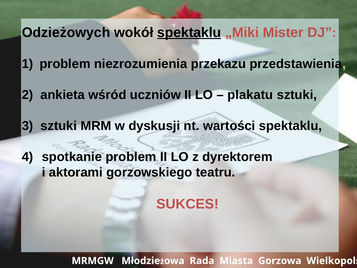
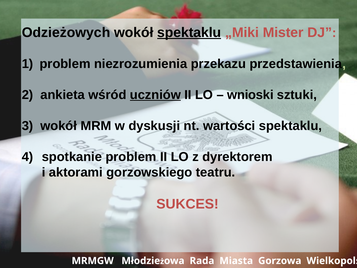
uczniów underline: none -> present (155, 95)
plakatu: plakatu -> wnioski (250, 95)
3 sztuki: sztuki -> wokół (59, 126)
